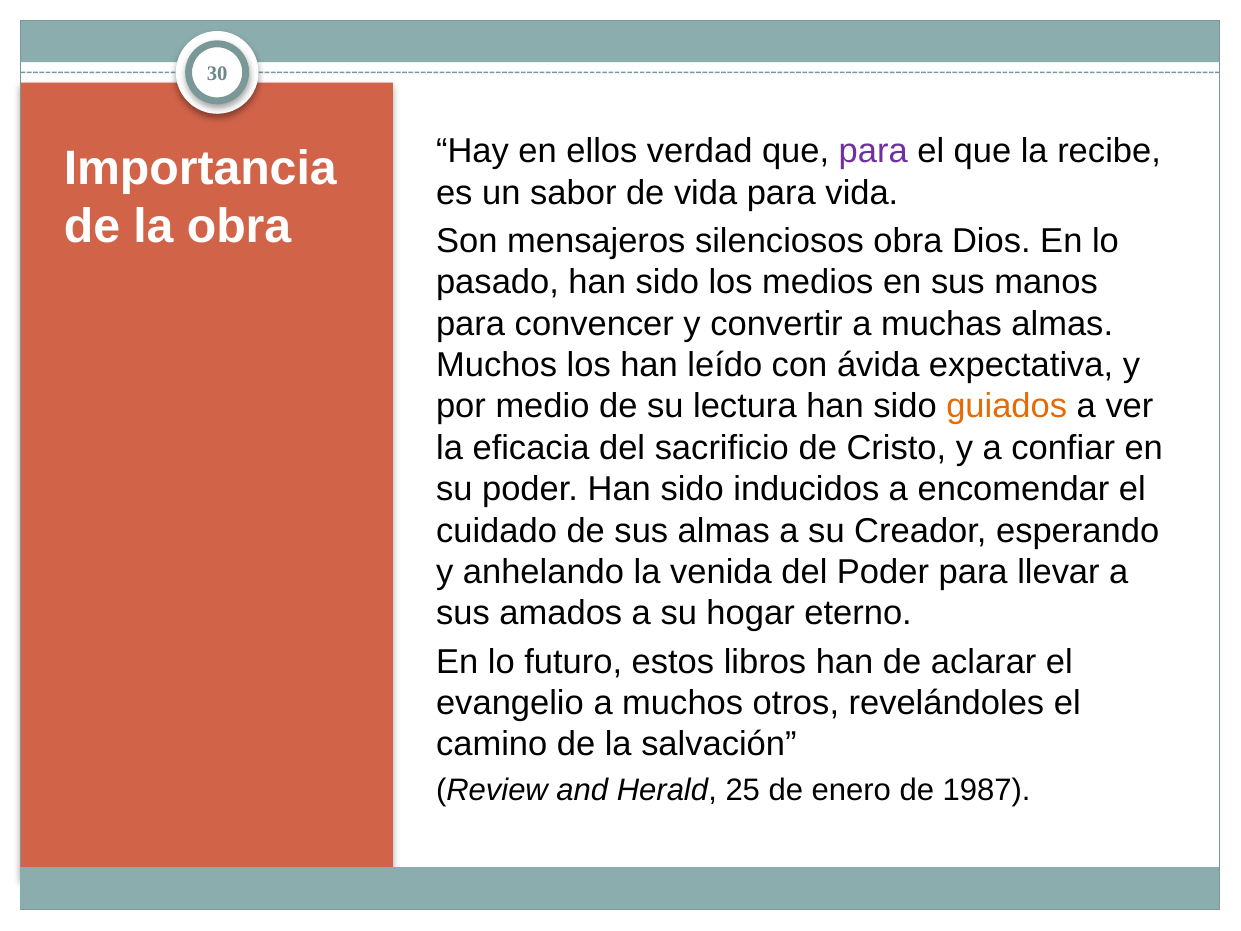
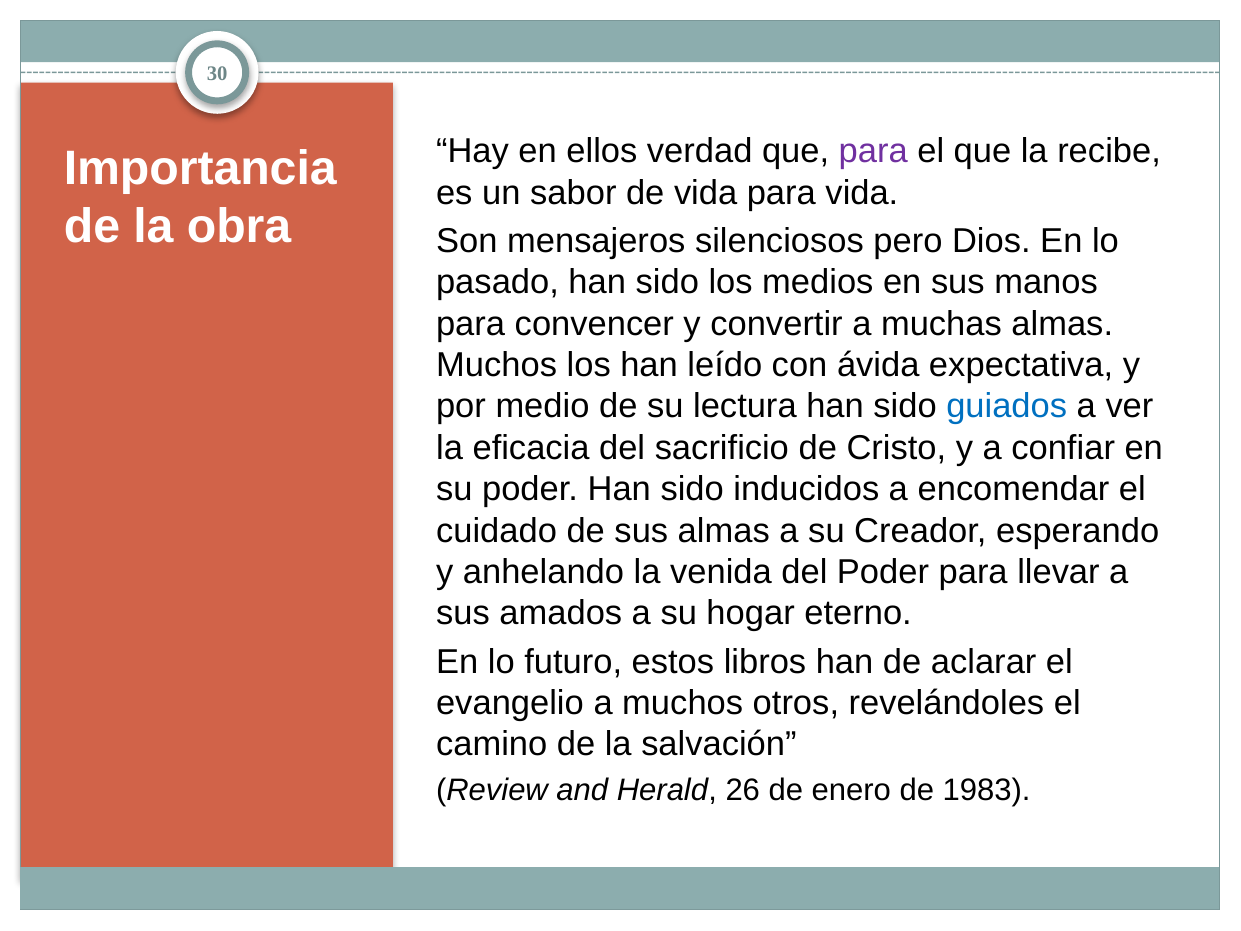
silenciosos obra: obra -> pero (908, 241)
guiados colour: orange -> blue (1007, 406)
25: 25 -> 26 (743, 790)
1987: 1987 -> 1983 (987, 790)
